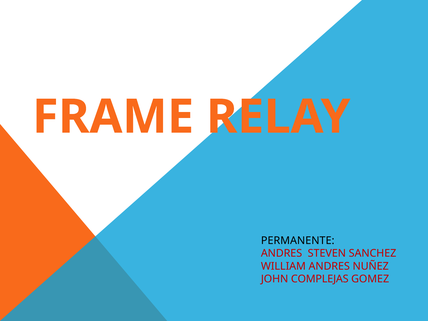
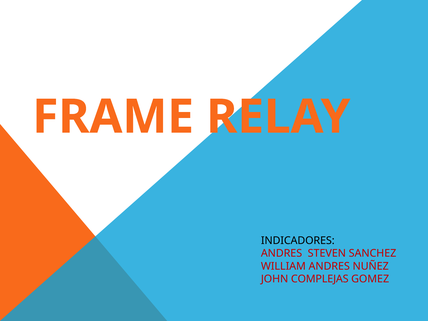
PERMANENTE: PERMANENTE -> INDICADORES (298, 241)
